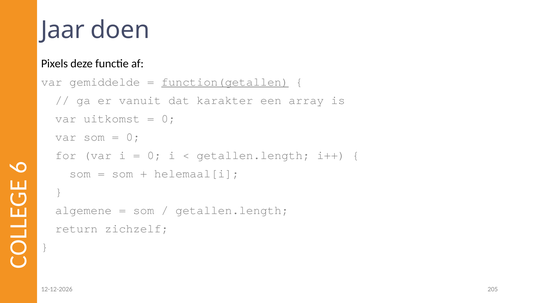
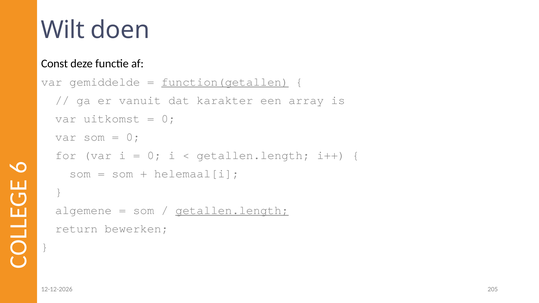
Jaar: Jaar -> Wilt (63, 30)
Pixels: Pixels -> Const (55, 64)
getallen.length underline: none -> present (232, 211)
zichzelf: zichzelf -> bewerken (137, 229)
